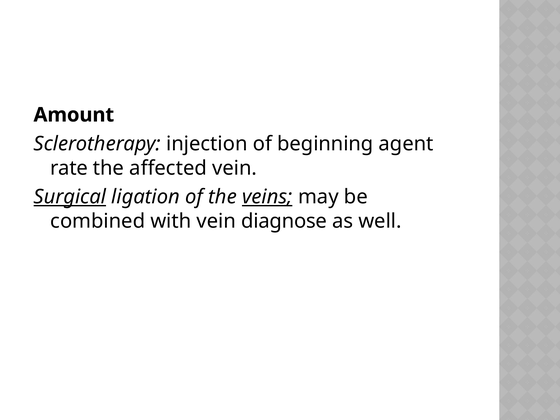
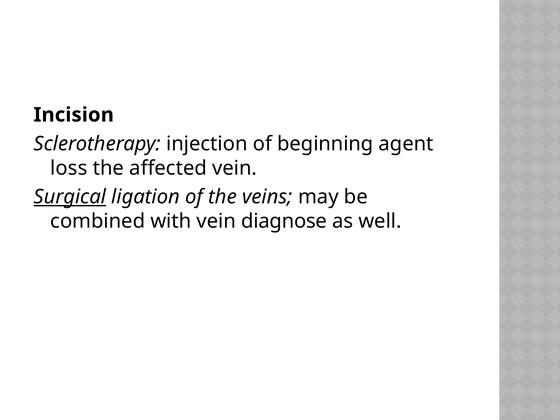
Amount: Amount -> Incision (74, 115)
rate: rate -> loss (69, 168)
veins underline: present -> none (267, 197)
